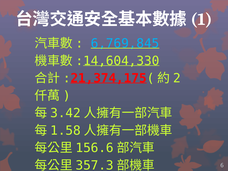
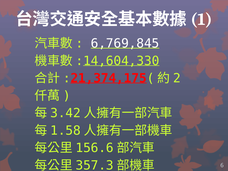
6,769,845 colour: light blue -> white (125, 43)
